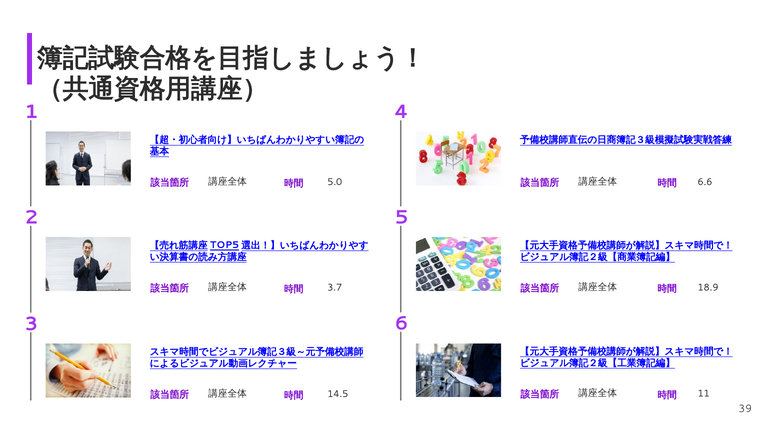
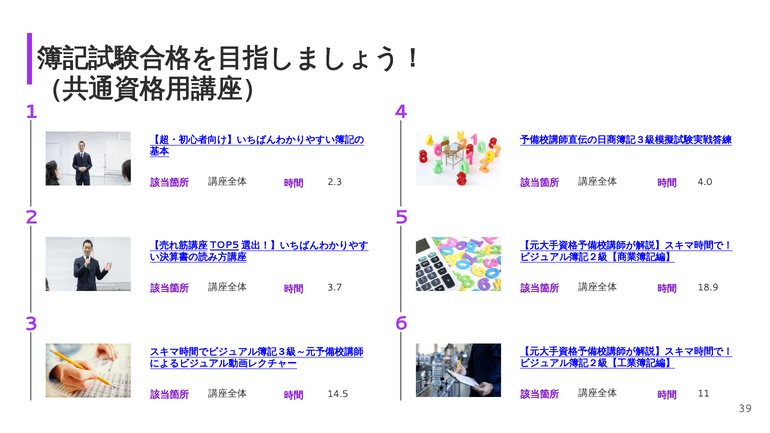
5.0: 5.0 -> 2.3 (335, 182)
6.6: 6.6 -> 4.0 (705, 182)
